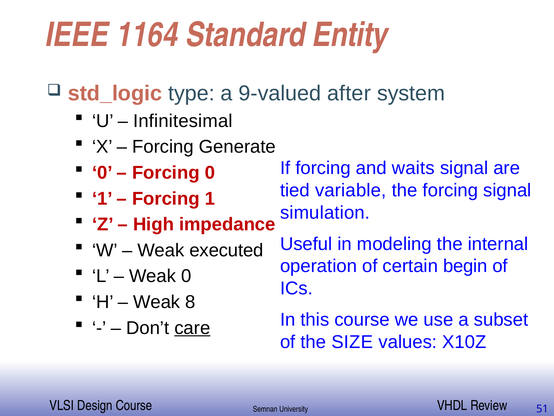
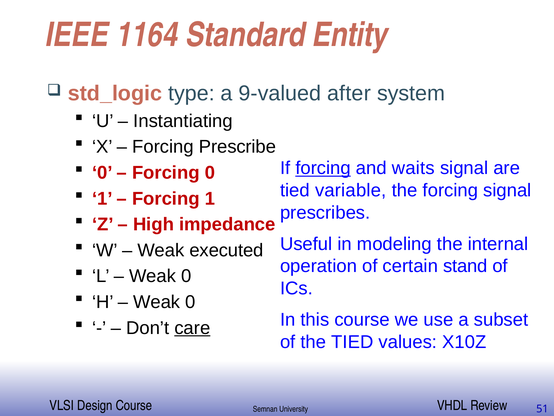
Infinitesimal: Infinitesimal -> Instantiating (183, 121)
Generate: Generate -> Prescribe (238, 147)
forcing underline: none -> present (323, 168)
simulation: simulation -> prescribes (325, 212)
begin: begin -> stand (465, 266)
8: 8 -> 0 (190, 302)
the SIZE: SIZE -> TIED (352, 342)
